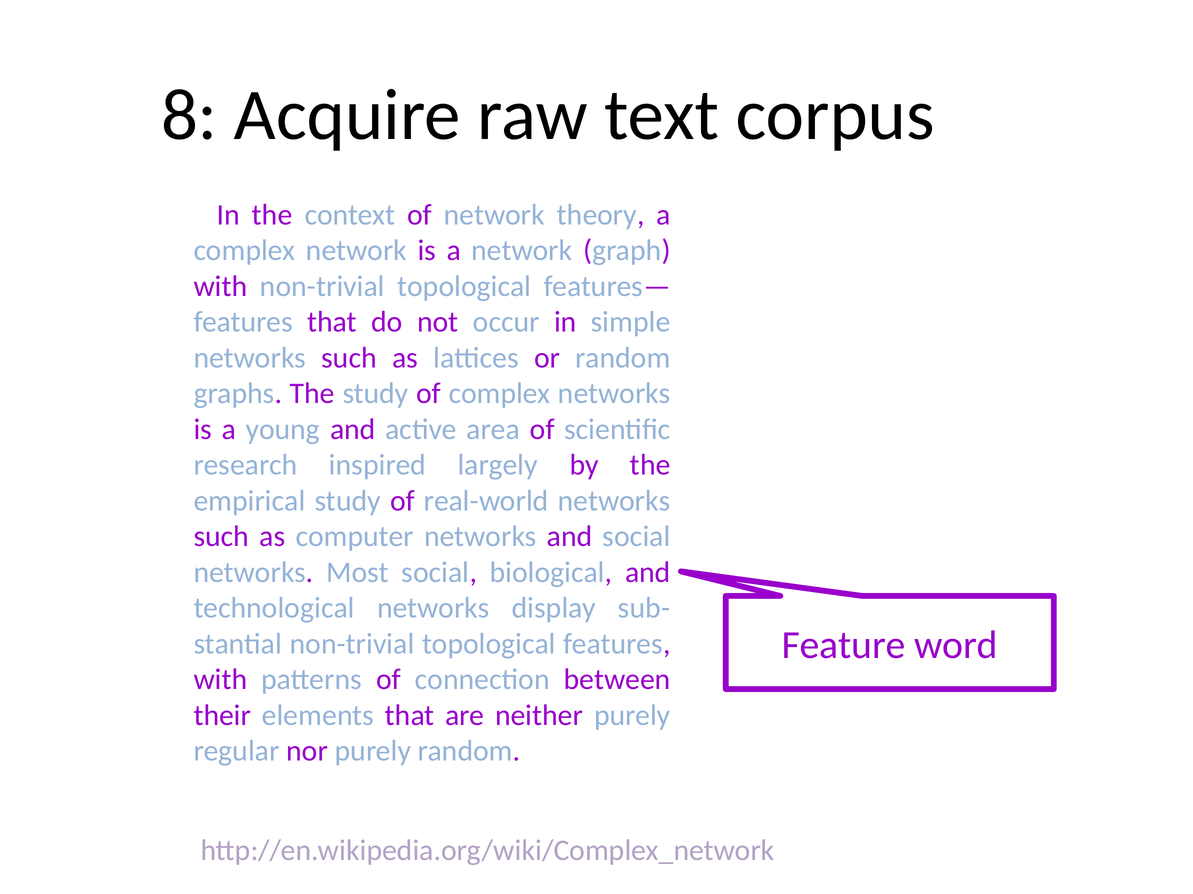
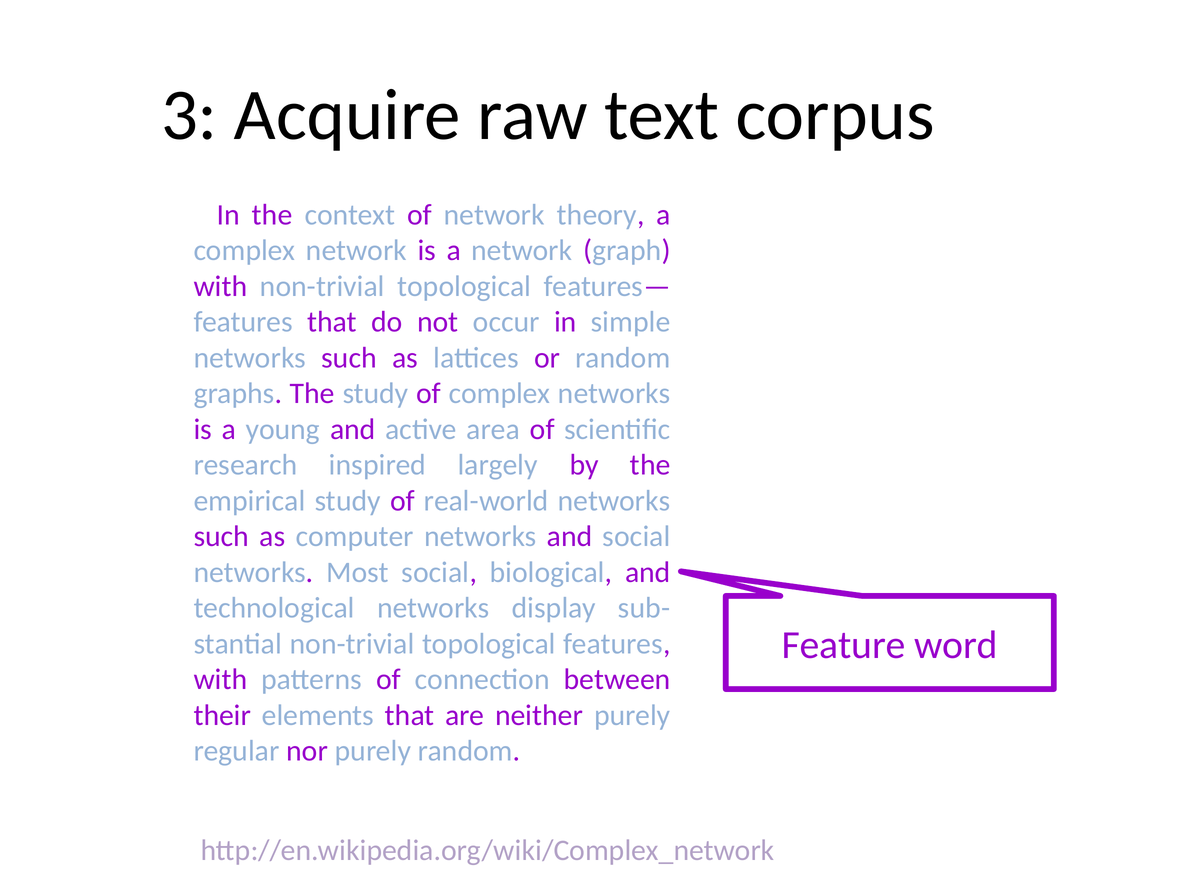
8: 8 -> 3 (189, 115)
